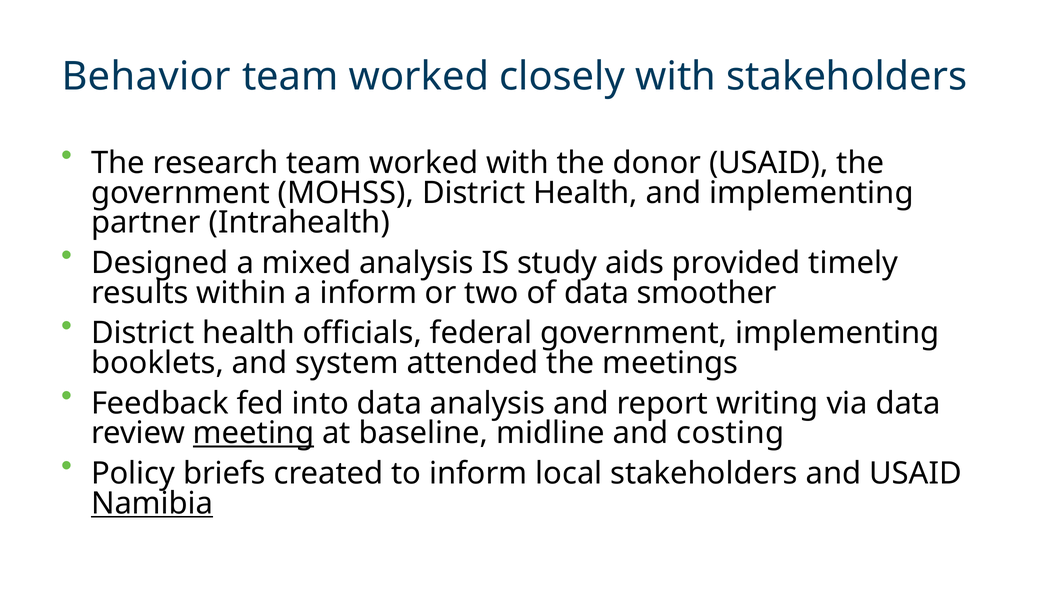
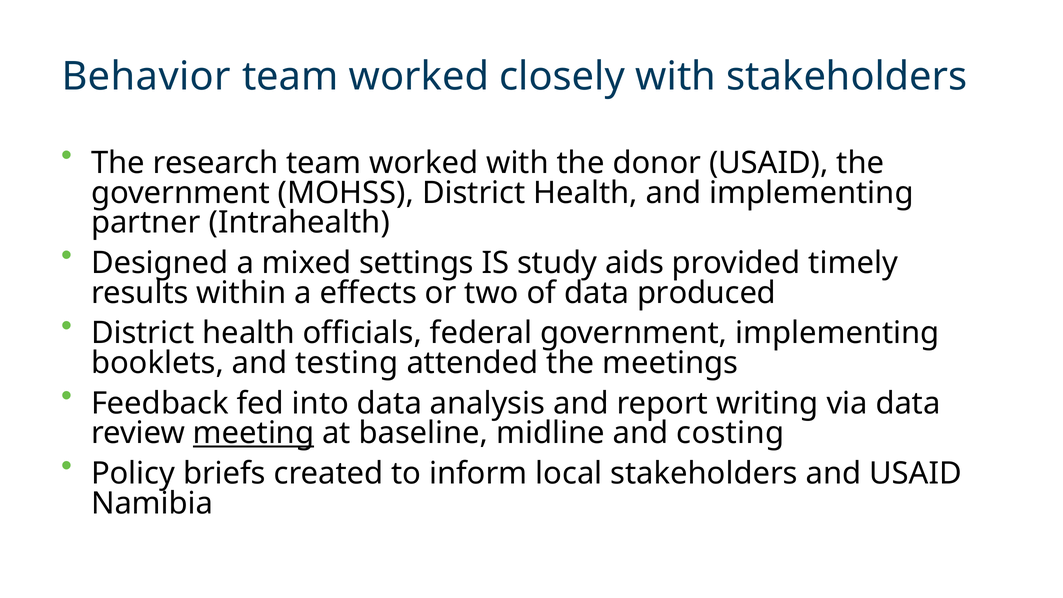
mixed analysis: analysis -> settings (416, 263)
a inform: inform -> effects (368, 293)
smoother: smoother -> produced (707, 293)
system: system -> testing (347, 363)
Namibia underline: present -> none (152, 503)
